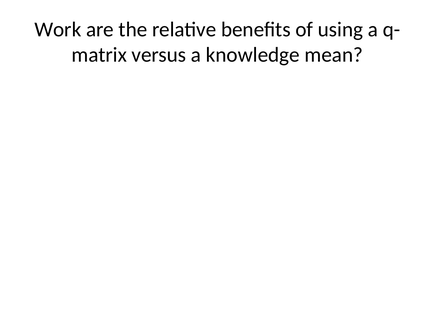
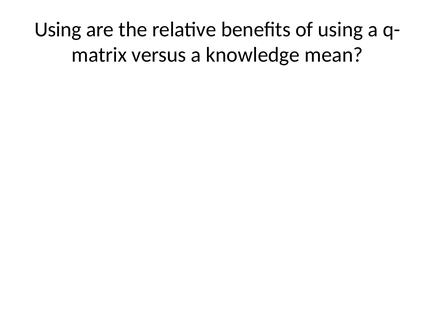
Work: Work -> Using (58, 29)
